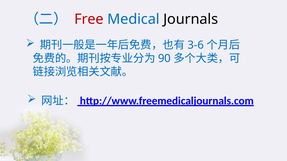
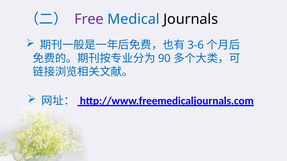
Free colour: red -> purple (89, 19)
